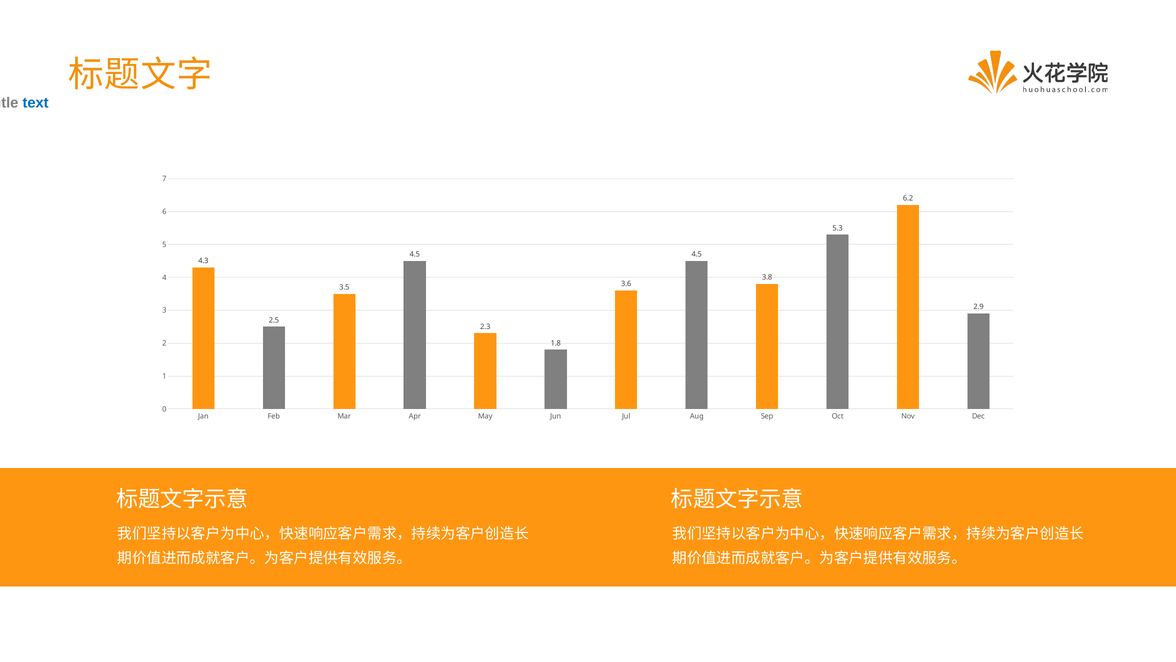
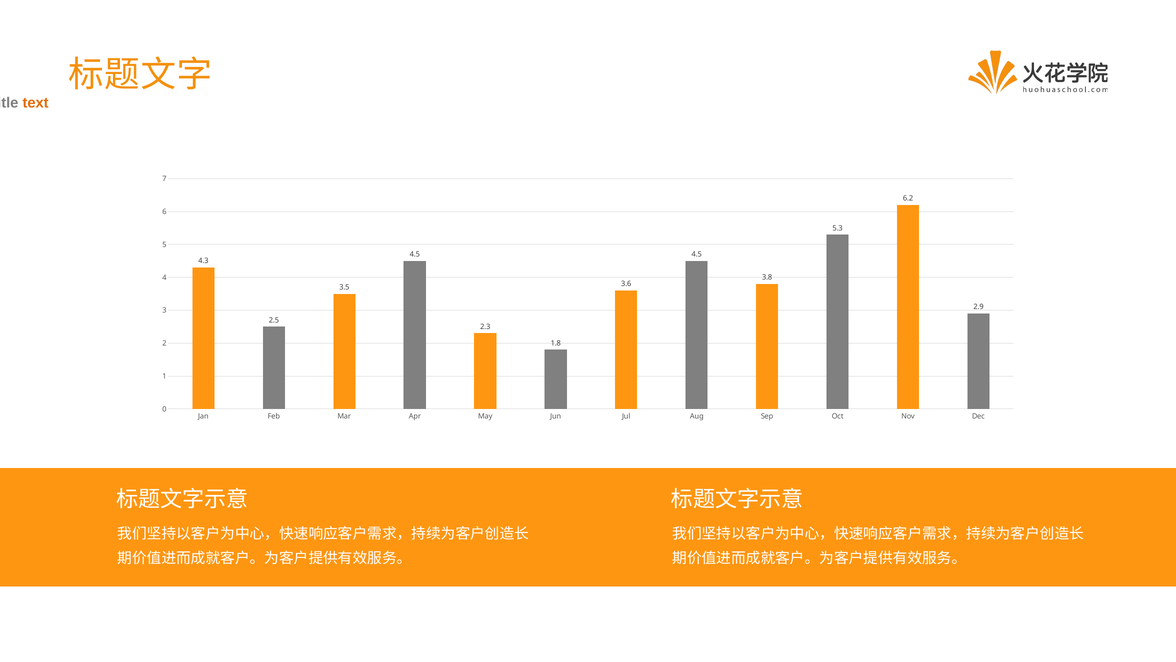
text colour: blue -> orange (36, 103)
